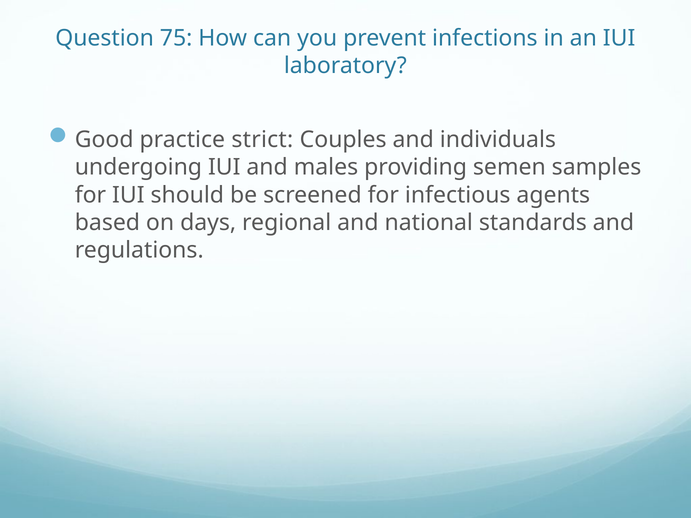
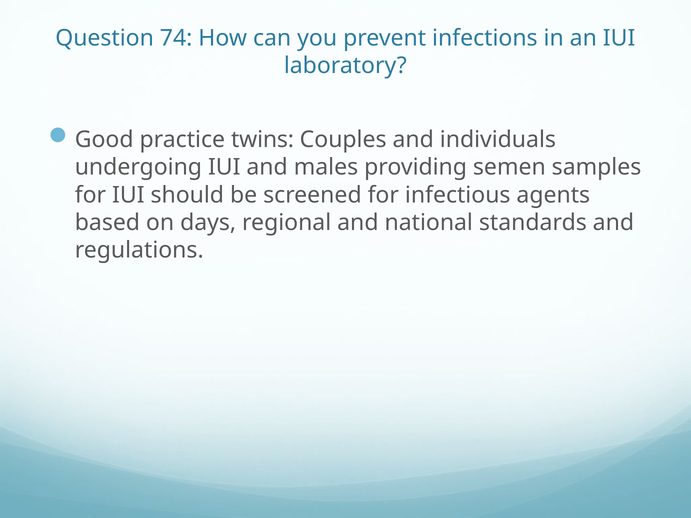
75: 75 -> 74 (176, 38)
strict: strict -> twins (263, 140)
